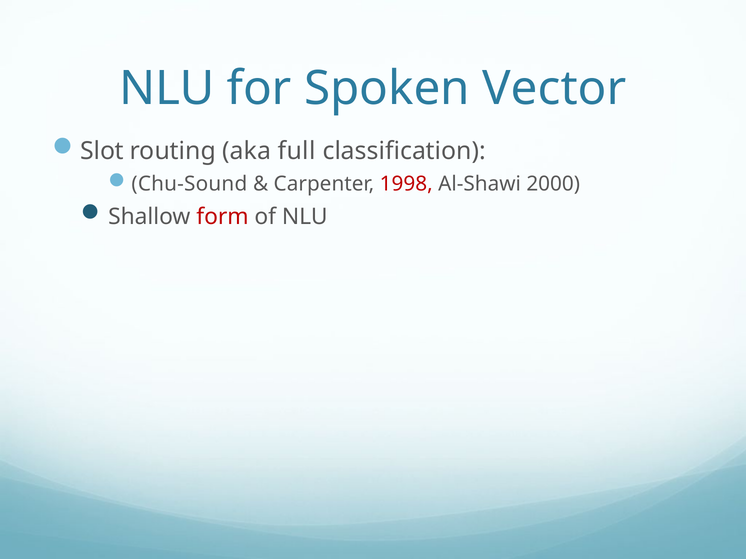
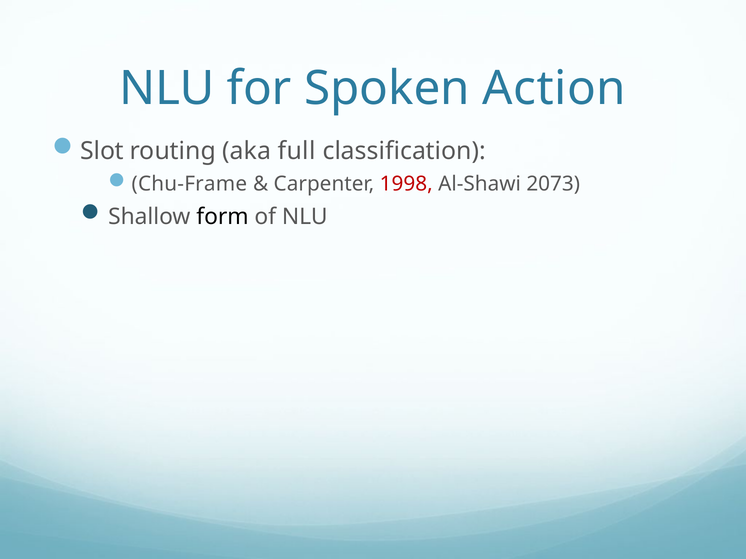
Vector: Vector -> Action (554, 89)
Chu-Sound: Chu-Sound -> Chu-Frame (189, 184)
2000: 2000 -> 2073 (553, 184)
form colour: red -> black (222, 217)
